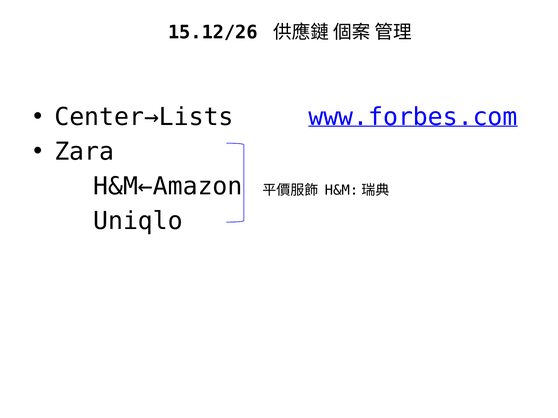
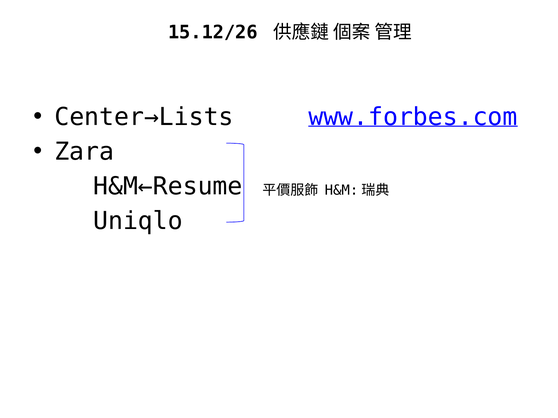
H&M←Amazon: H&M←Amazon -> H&M←Resume (168, 187)
